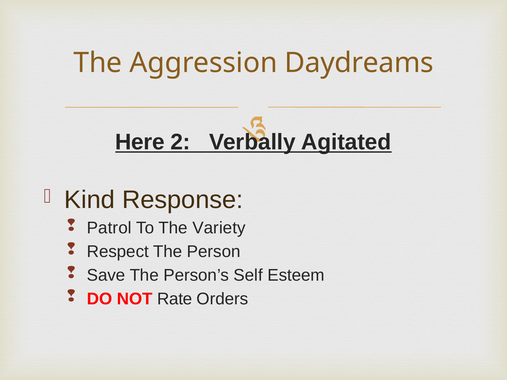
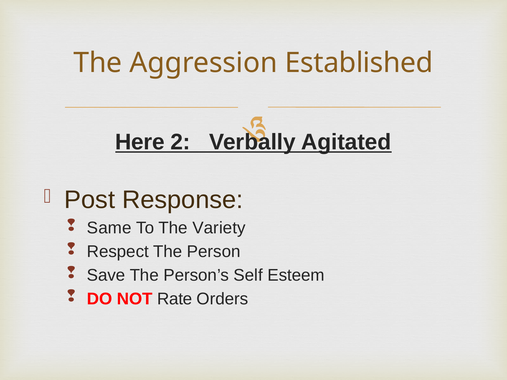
Daydreams: Daydreams -> Established (359, 63)
Kind: Kind -> Post (90, 200)
Patrol: Patrol -> Same (109, 228)
